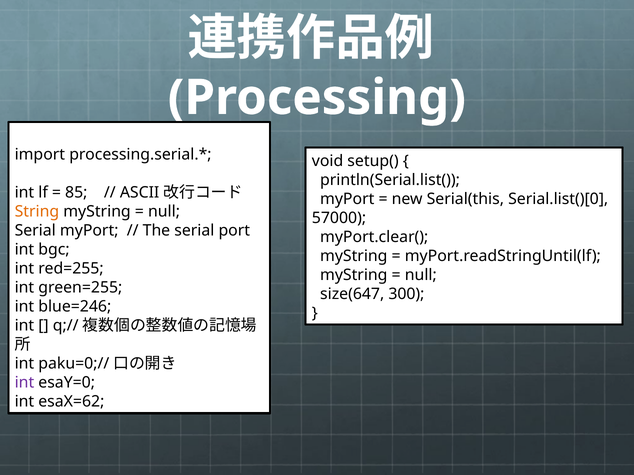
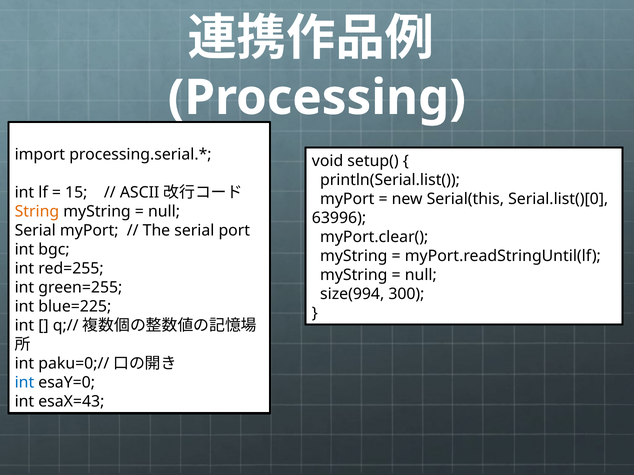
85: 85 -> 15 (76, 193)
57000: 57000 -> 63996 (339, 218)
size(647: size(647 -> size(994 (352, 294)
blue=246: blue=246 -> blue=225 (75, 307)
int colour: purple -> blue (24, 383)
esaX=62: esaX=62 -> esaX=43 (71, 402)
